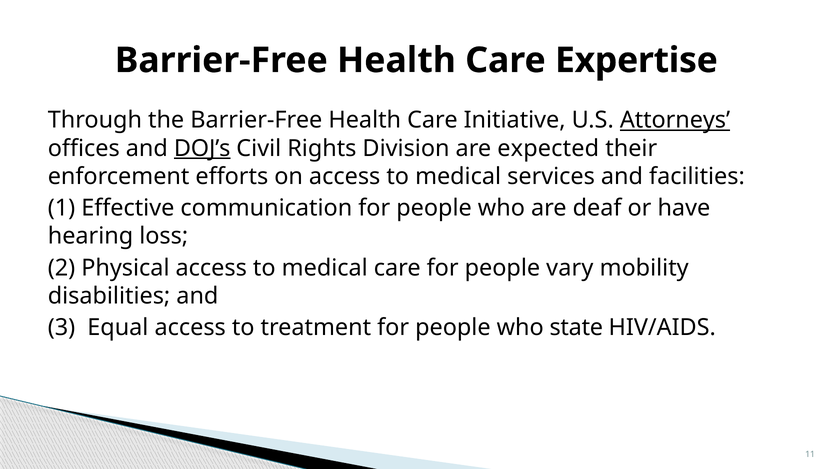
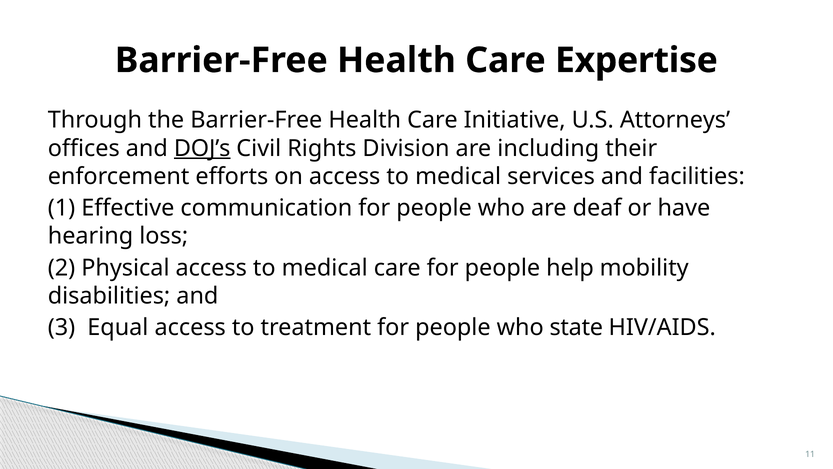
Attorneys underline: present -> none (675, 120)
expected: expected -> including (548, 148)
vary: vary -> help (570, 268)
